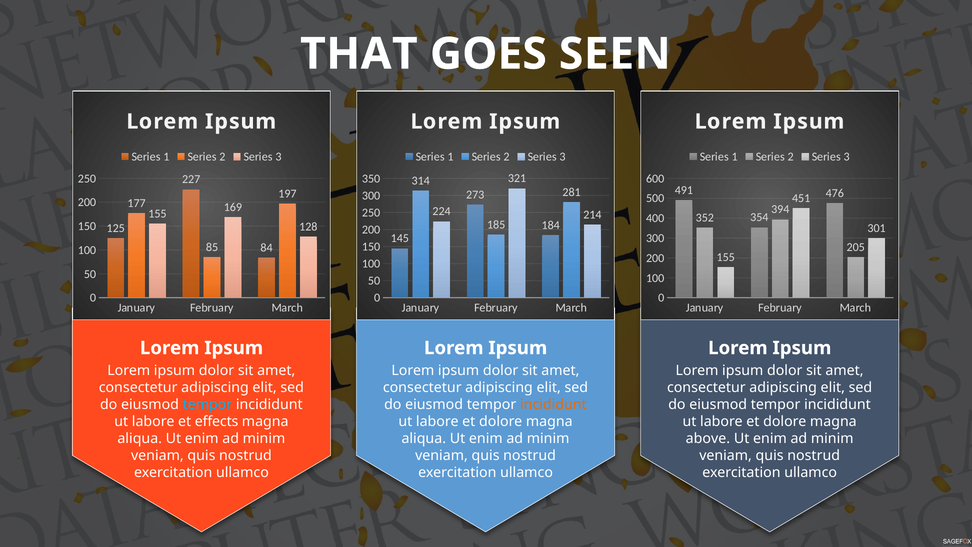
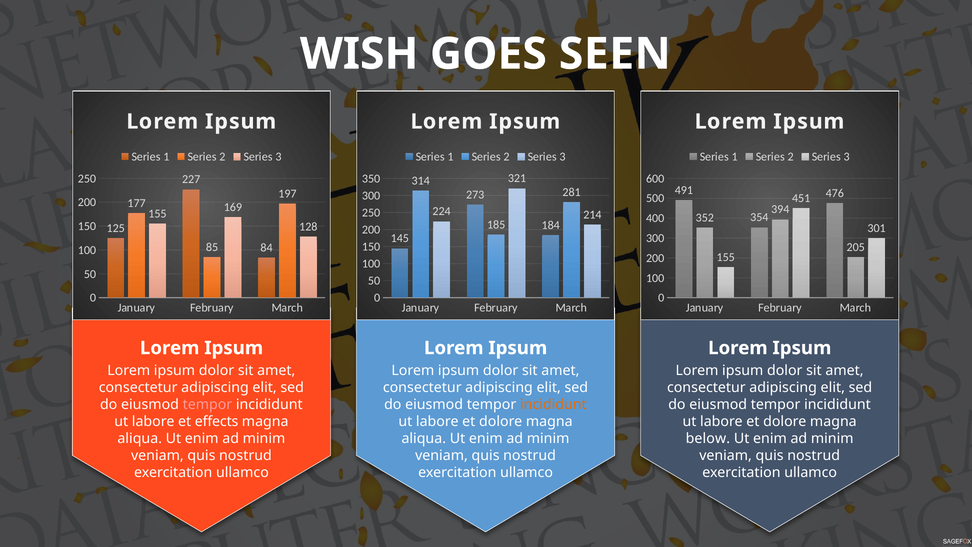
THAT: THAT -> WISH (359, 54)
tempor colour: light blue -> pink (207, 404)
above: above -> below (708, 438)
